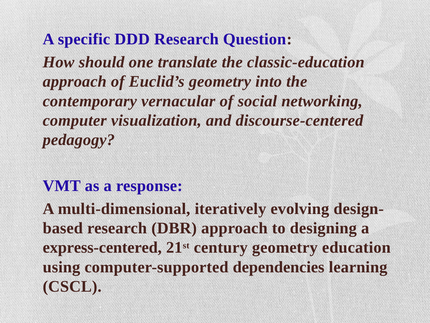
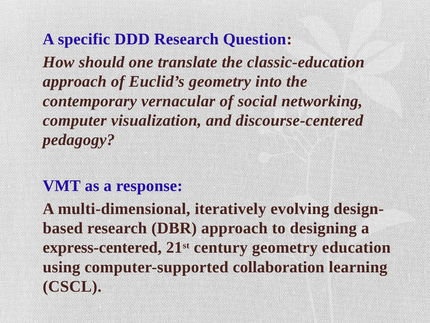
dependencies: dependencies -> collaboration (279, 267)
